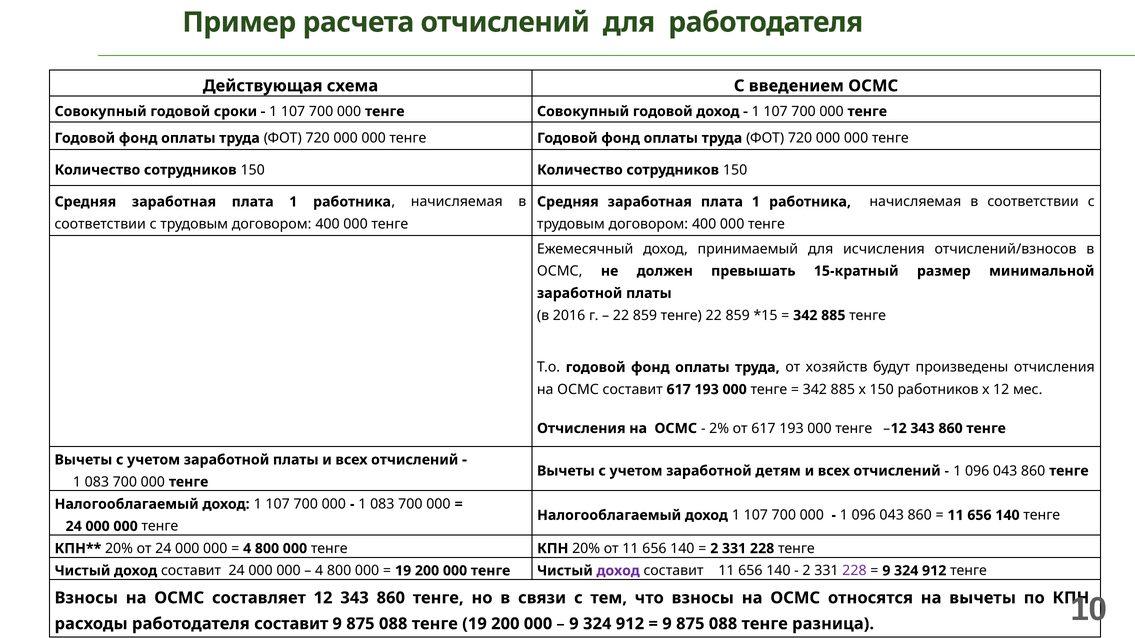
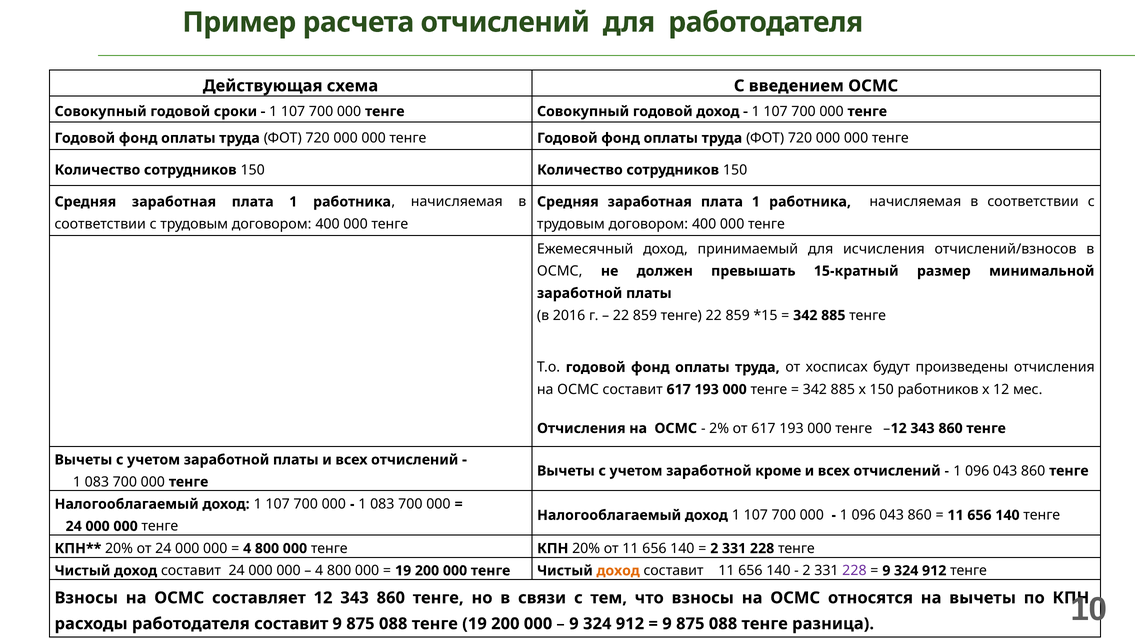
хозяйств: хозяйств -> хосписах (837, 368)
детям: детям -> кроме (778, 471)
доход colour: purple -> orange (618, 571)
